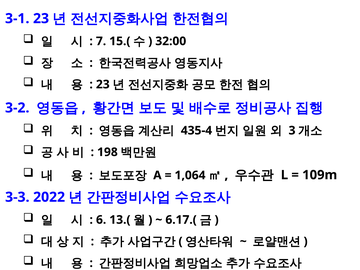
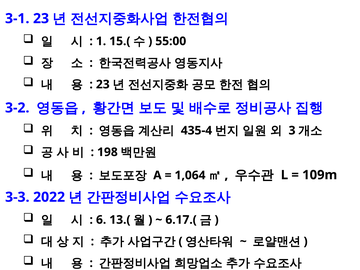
7: 7 -> 1 (101, 41)
32:00: 32:00 -> 55:00 (171, 41)
